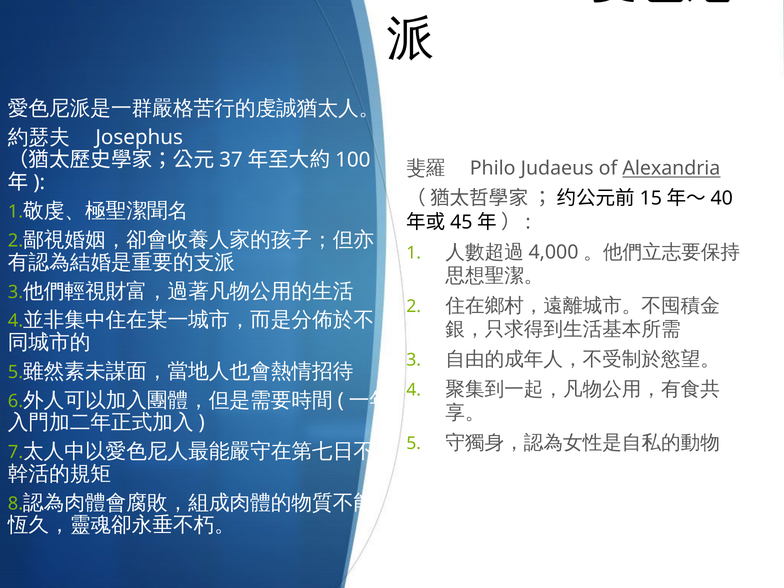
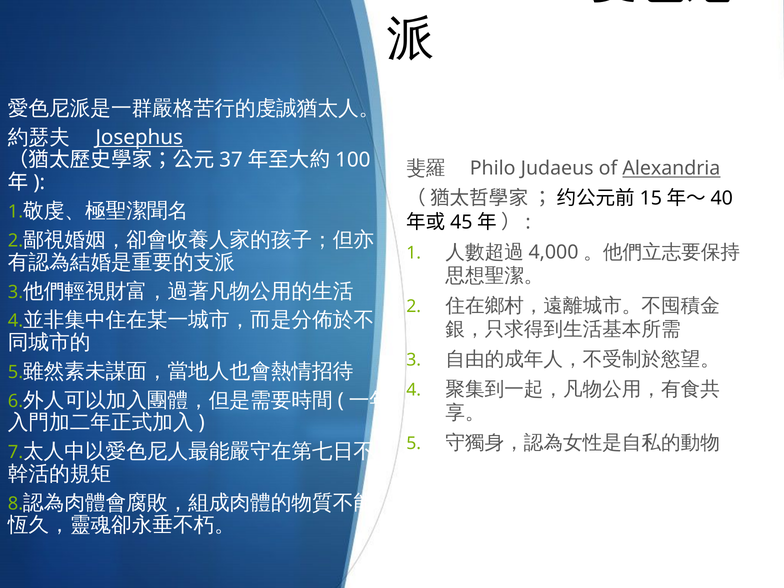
Josephus underline: none -> present (139, 138)
